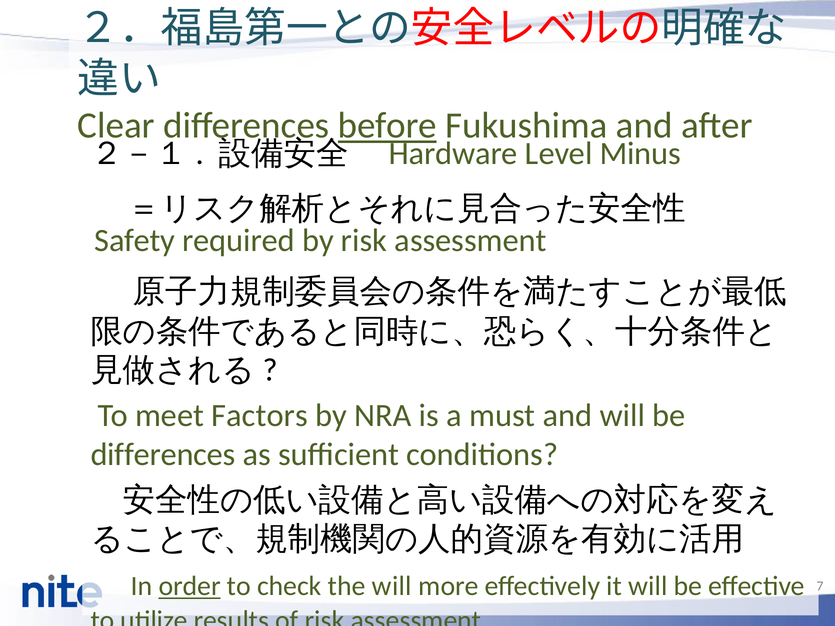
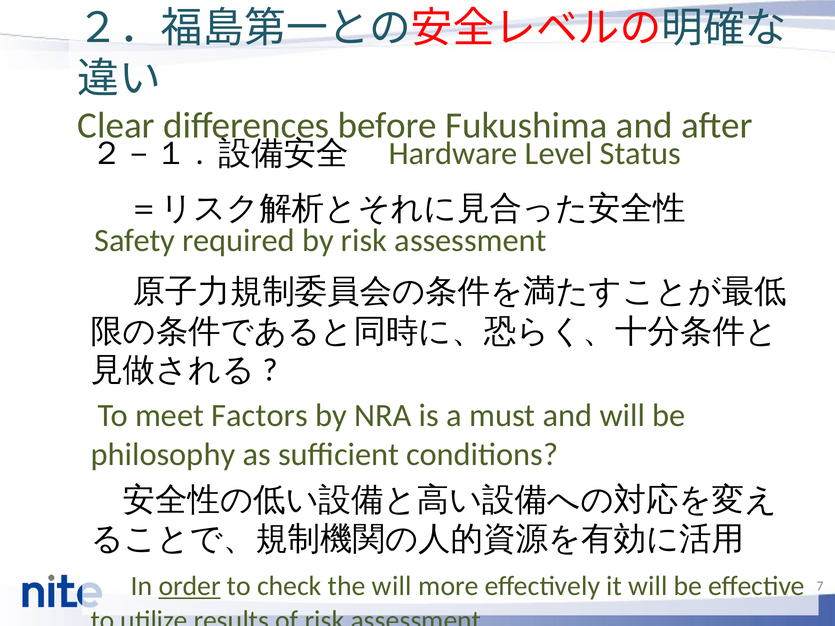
before underline: present -> none (387, 126)
Minus: Minus -> Status (640, 153)
differences: differences -> philosophy (163, 455)
